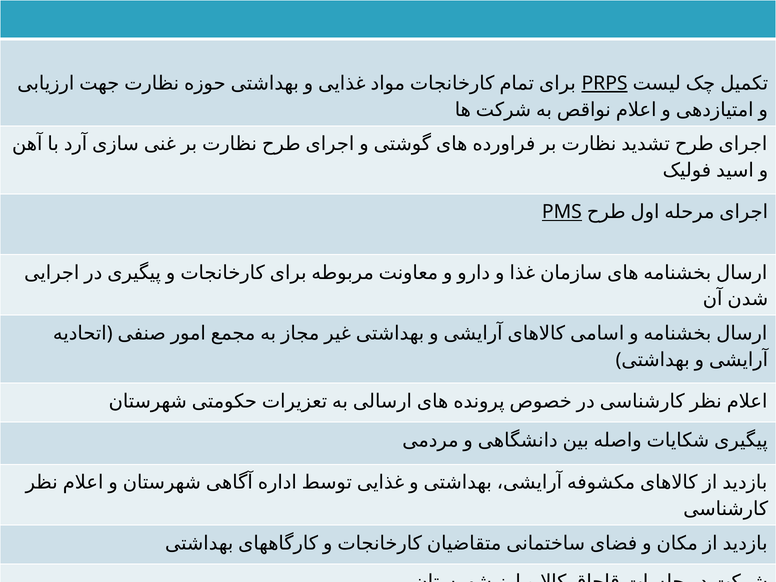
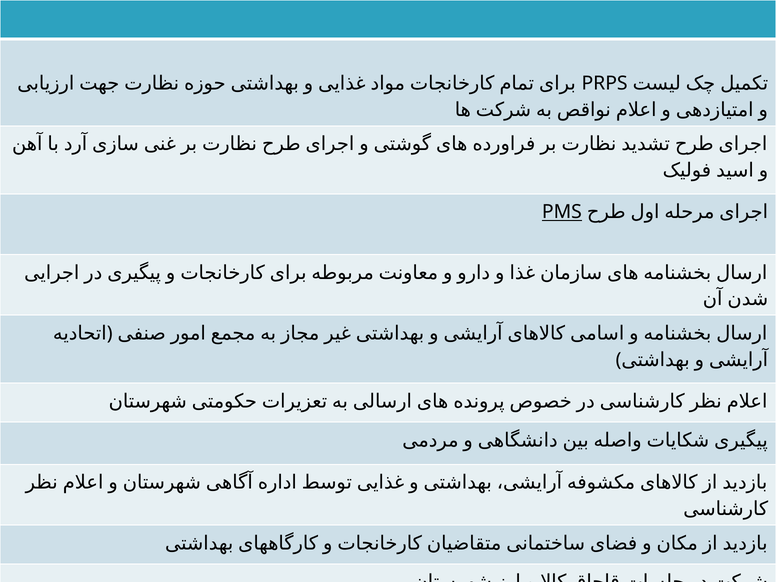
PRPS underline: present -> none (605, 83)
